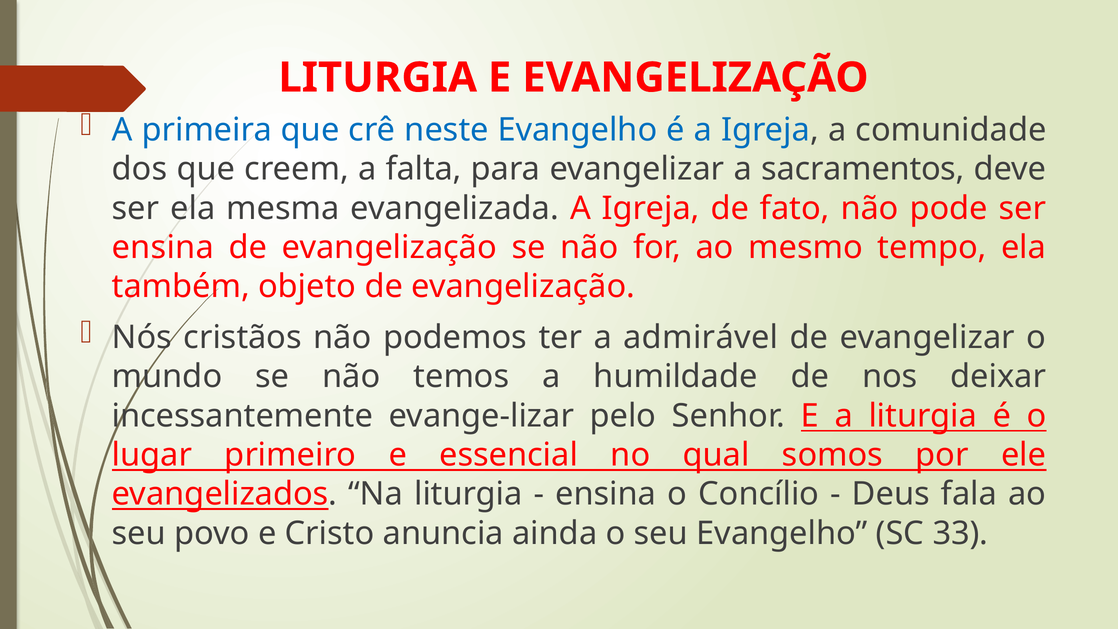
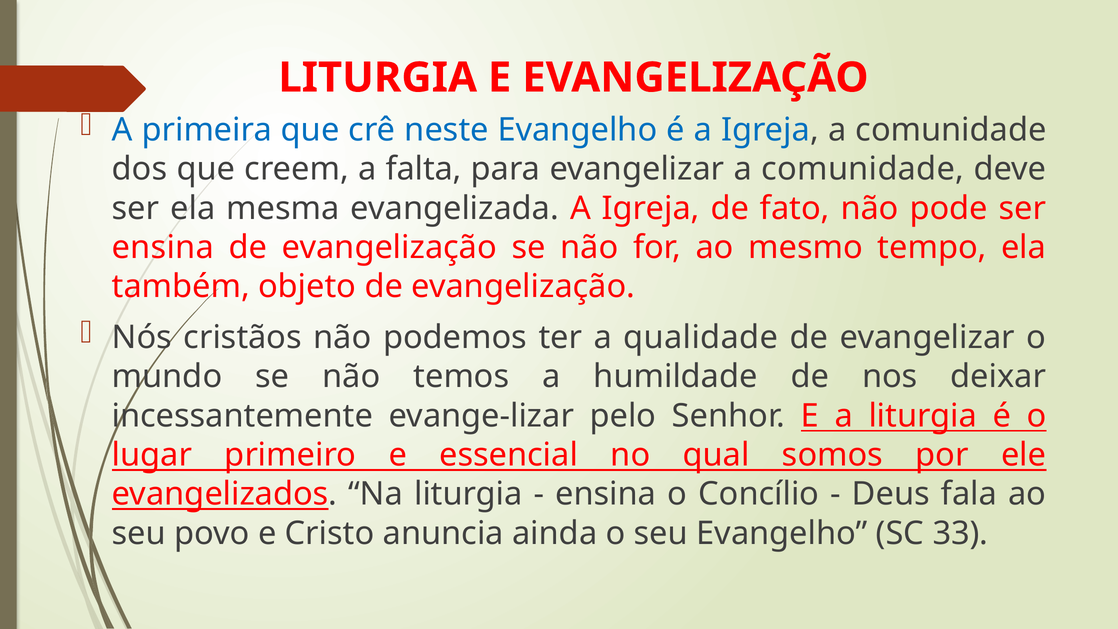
evangelizar a sacramentos: sacramentos -> comunidade (863, 169)
admirável: admirável -> qualidade (701, 337)
